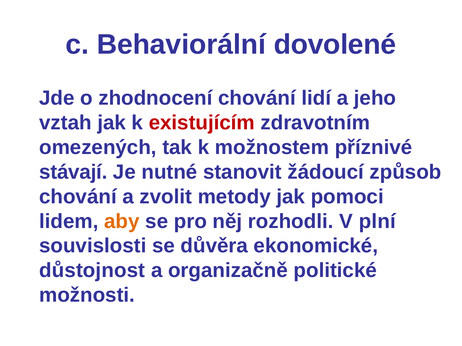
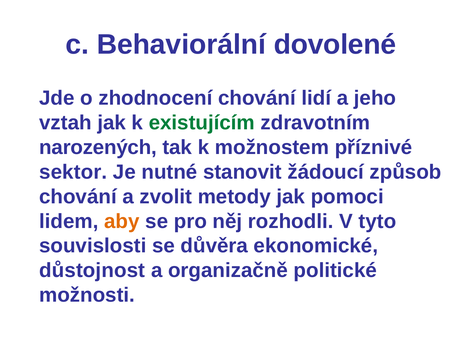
existujícím colour: red -> green (202, 123)
omezených: omezených -> narozených (98, 148)
stávají: stávají -> sektor (73, 172)
plní: plní -> tyto (377, 222)
